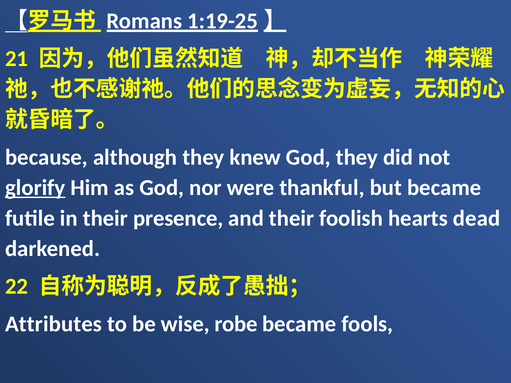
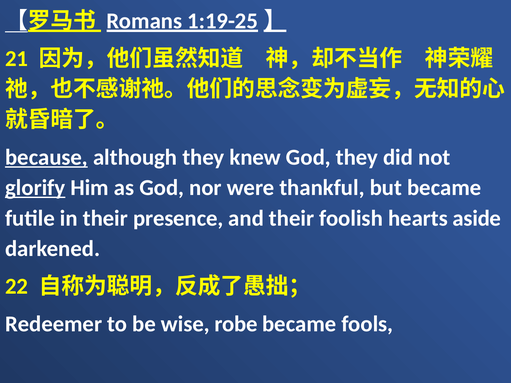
because underline: none -> present (46, 157)
dead: dead -> aside (477, 218)
Attributes: Attributes -> Redeemer (54, 324)
